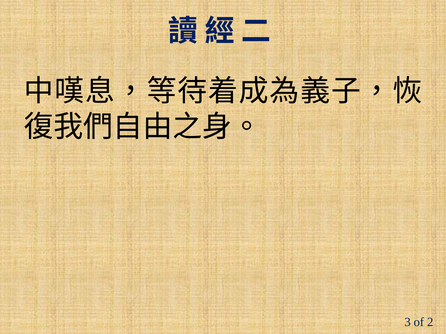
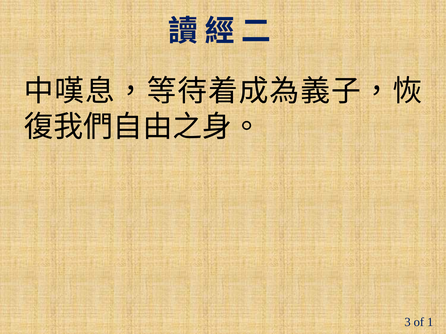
2: 2 -> 1 (430, 323)
